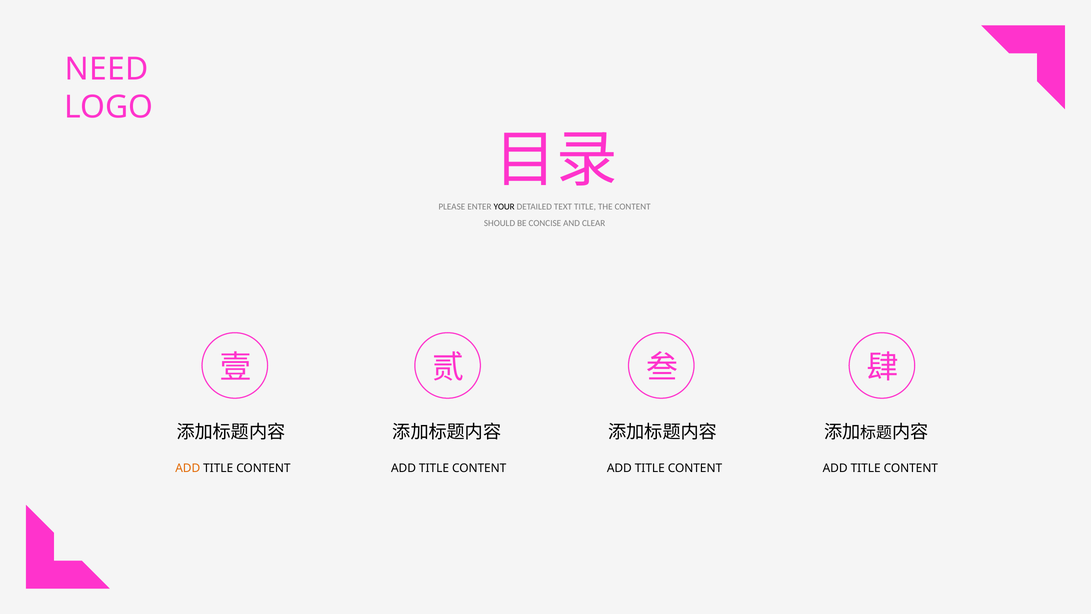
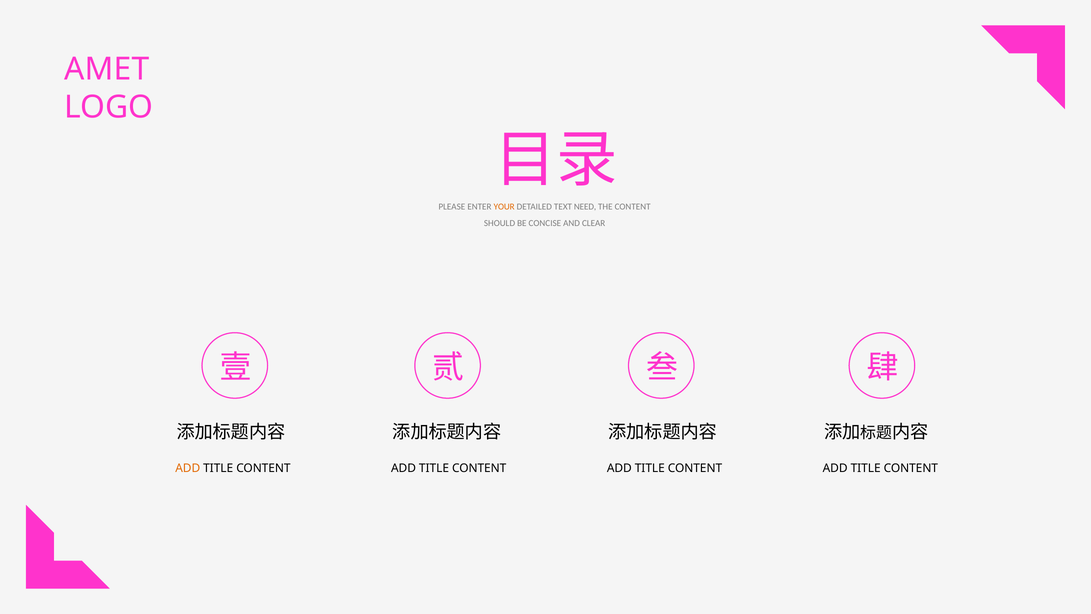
NEED: NEED -> AMET (107, 69)
YOUR colour: black -> orange (504, 207)
TEXT TITLE: TITLE -> NEED (585, 207)
